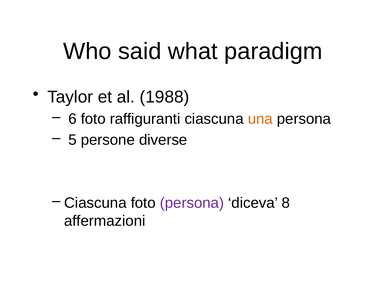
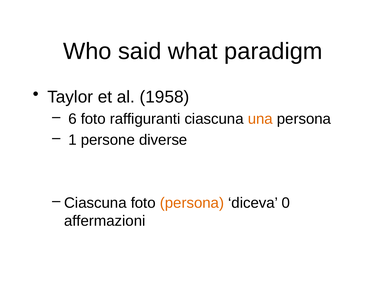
1988: 1988 -> 1958 (165, 97)
5: 5 -> 1 (72, 140)
persona colour: purple -> orange (192, 203)
8: 8 -> 0 (286, 203)
